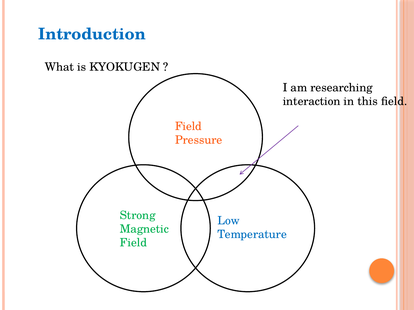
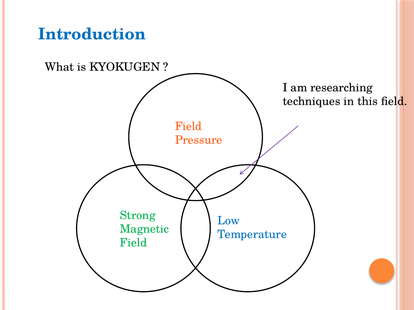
interaction: interaction -> techniques (312, 102)
